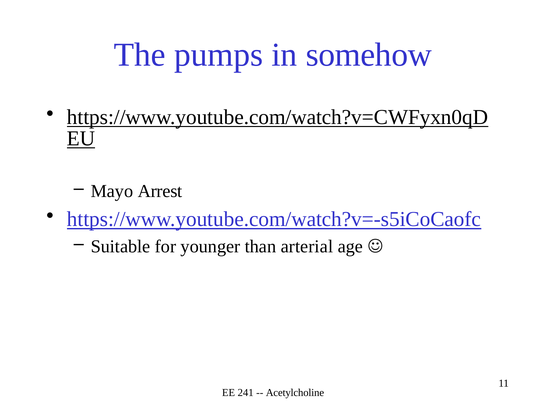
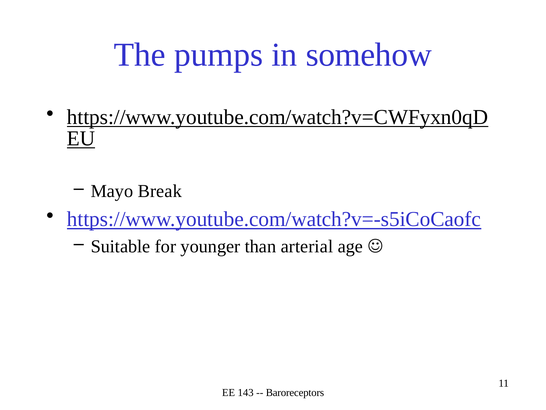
Arrest: Arrest -> Break (160, 191)
241: 241 -> 143 (246, 392)
Acetylcholine: Acetylcholine -> Baroreceptors (295, 392)
